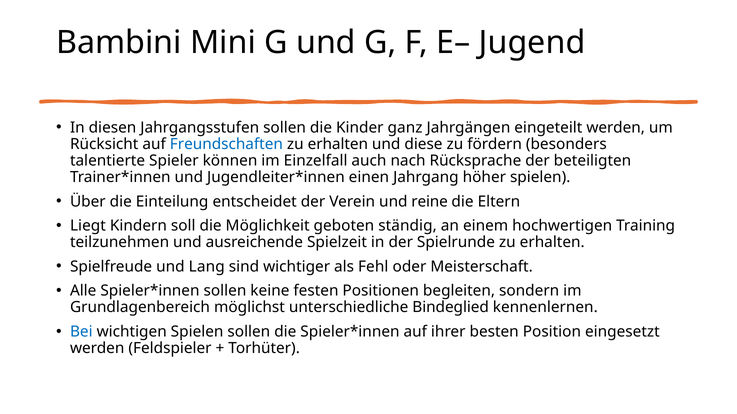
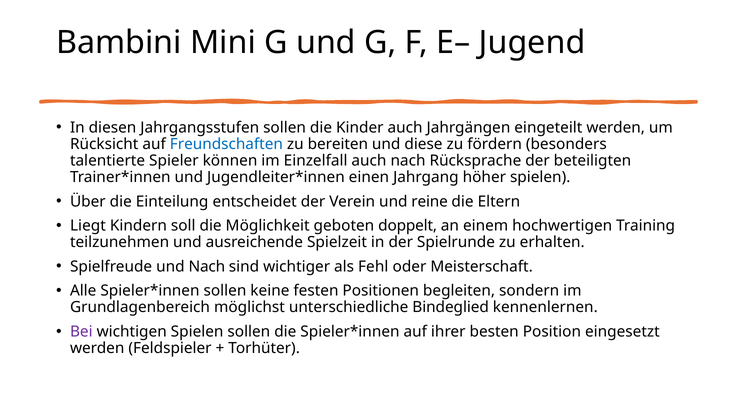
Kinder ganz: ganz -> auch (405, 128)
erhalten: erhalten -> bereiten (338, 144)
ständig: ständig -> doppelt (408, 226)
und Lang: Lang -> Nach (207, 267)
Bei colour: blue -> purple (81, 332)
